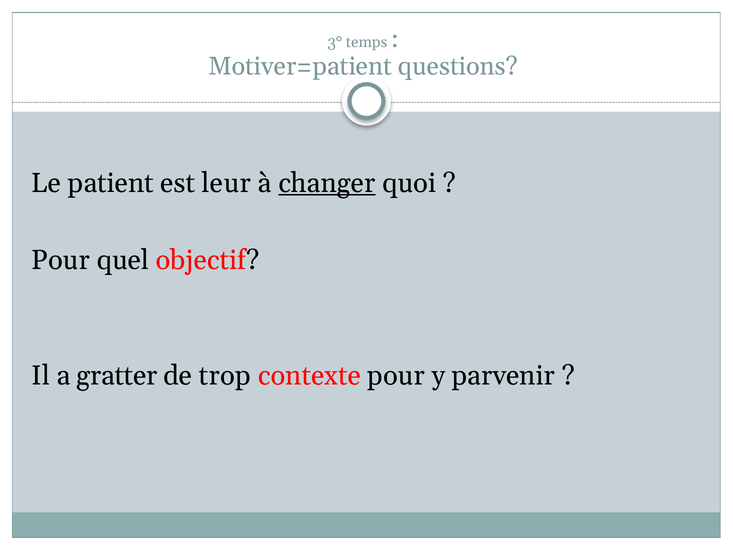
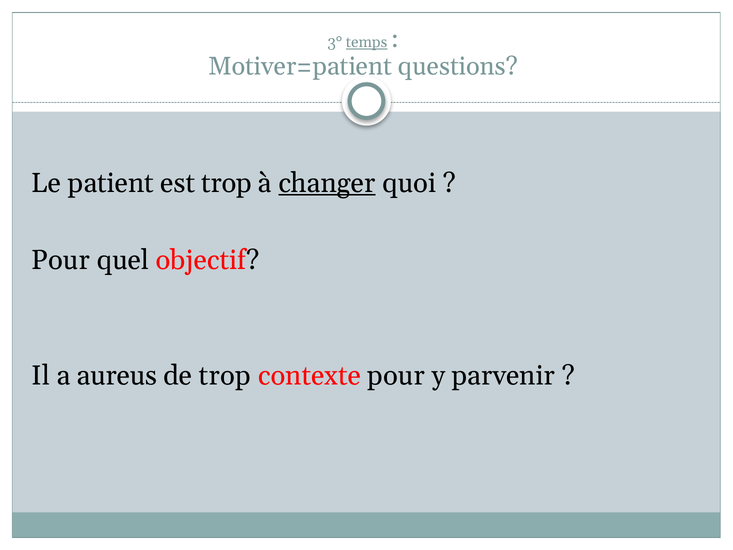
temps underline: none -> present (367, 42)
est leur: leur -> trop (227, 183)
gratter: gratter -> aureus (117, 376)
